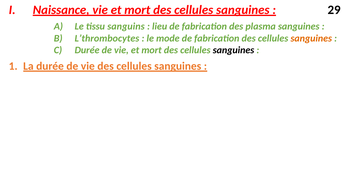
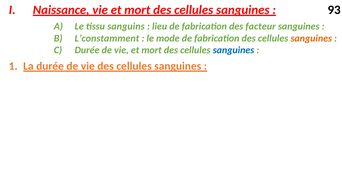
29: 29 -> 93 (334, 10)
plasma: plasma -> facteur (261, 26)
L’thrombocytes: L’thrombocytes -> L’constamment (107, 38)
sanguines colour: black -> blue (234, 50)
